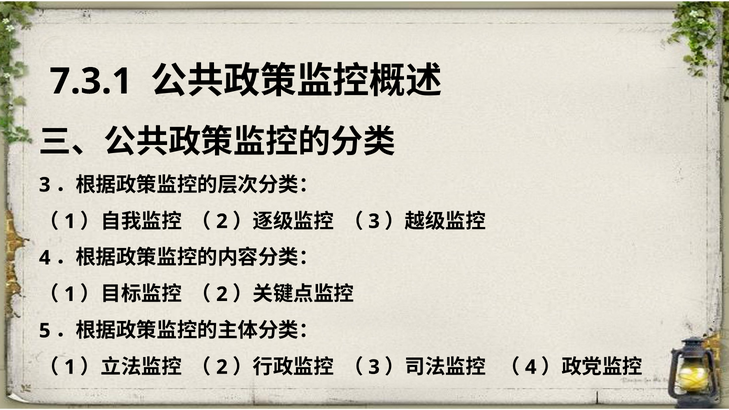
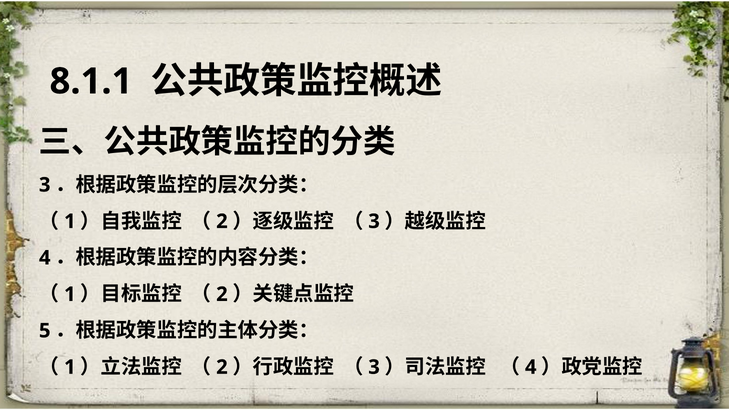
7.3.1: 7.3.1 -> 8.1.1 (91, 81)
